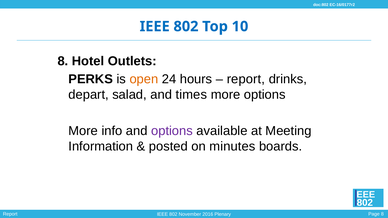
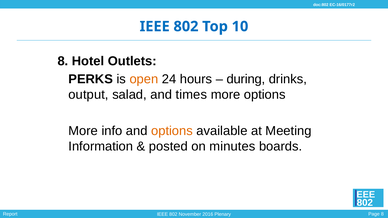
report: report -> during (246, 79)
depart: depart -> output (89, 95)
options colour: purple -> orange (172, 131)
